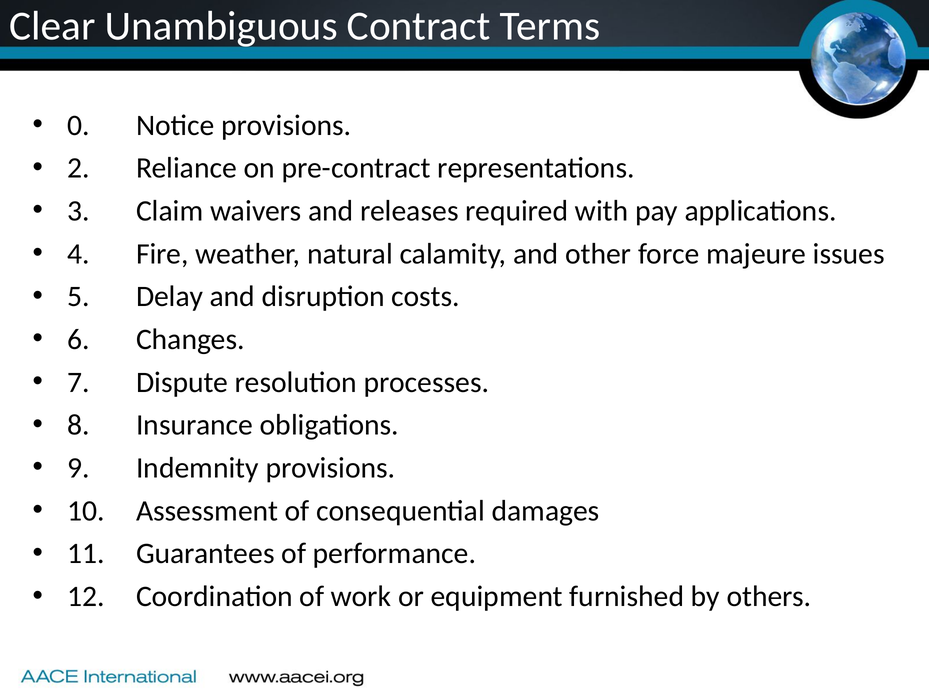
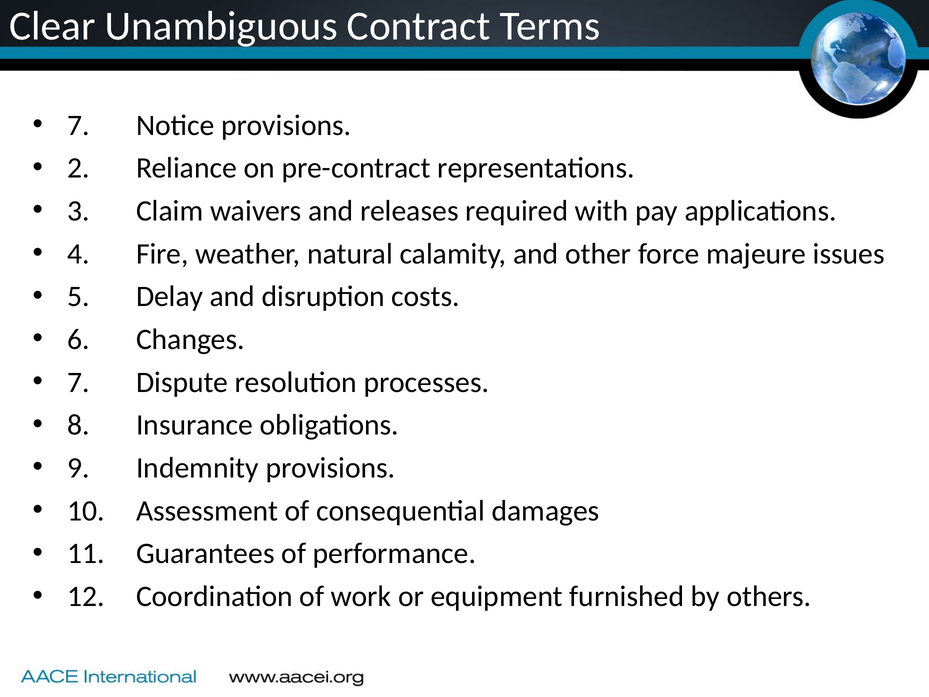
0: 0 -> 7 (79, 125)
